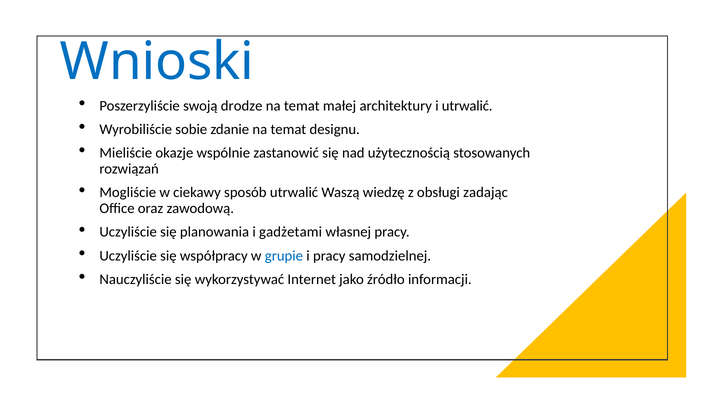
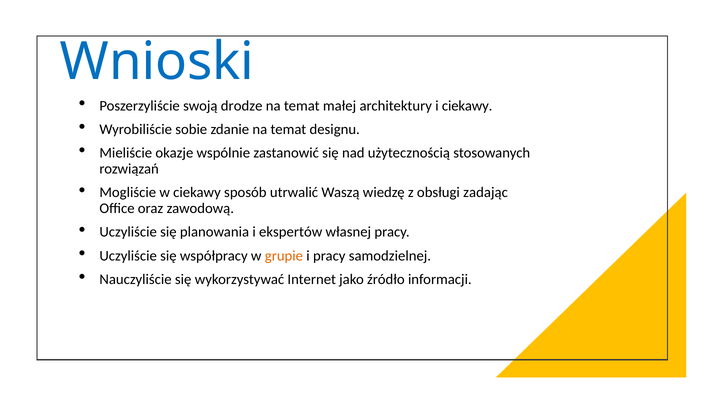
i utrwalić: utrwalić -> ciekawy (467, 106)
gadżetami: gadżetami -> ekspertów (291, 232)
grupie colour: blue -> orange (284, 256)
